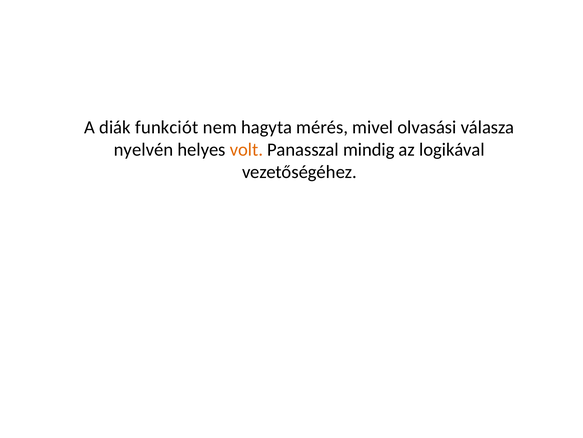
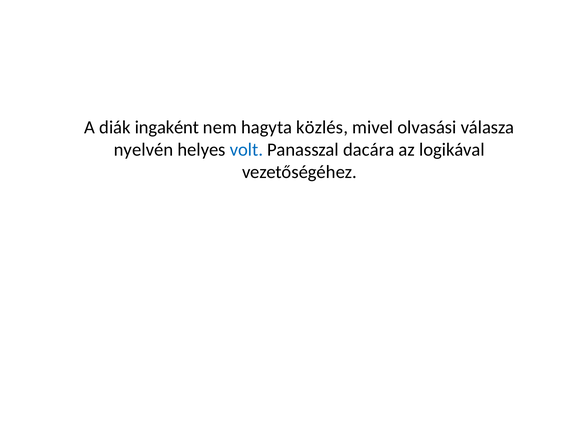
funkciót: funkciót -> ingaként (167, 127)
mérés: mérés -> közlés (322, 127)
volt colour: orange -> blue (246, 149)
mindig: mindig -> dacára (369, 149)
